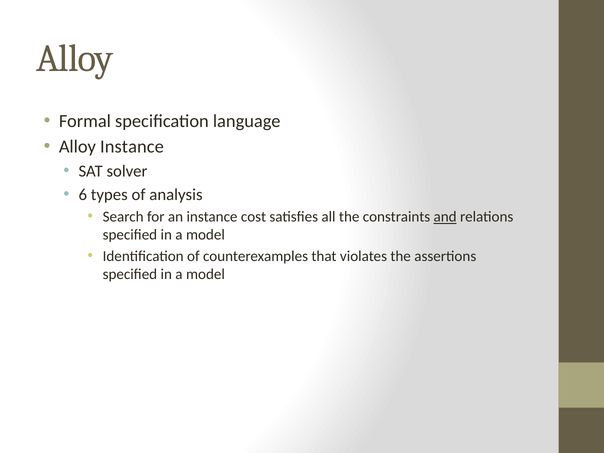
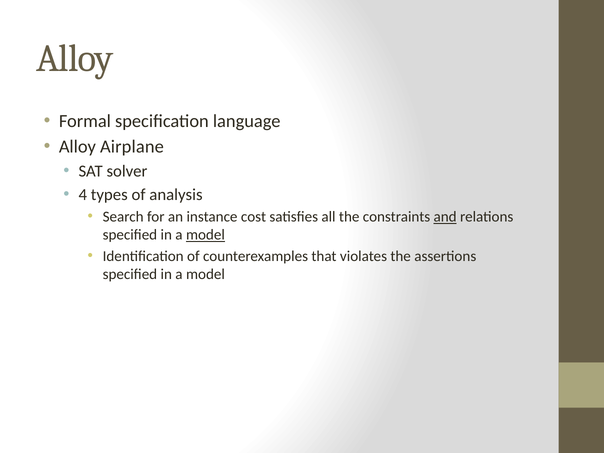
Alloy Instance: Instance -> Airplane (132, 147)
6: 6 -> 4 (83, 195)
model underline: none -> present (205, 235)
